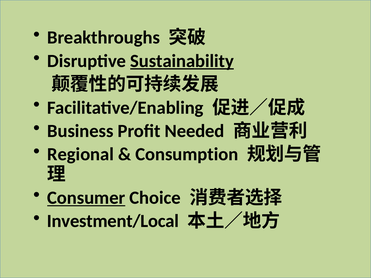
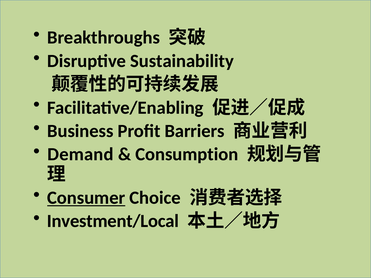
Sustainability underline: present -> none (182, 61)
Needed: Needed -> Barriers (195, 131)
Regional: Regional -> Demand (80, 154)
